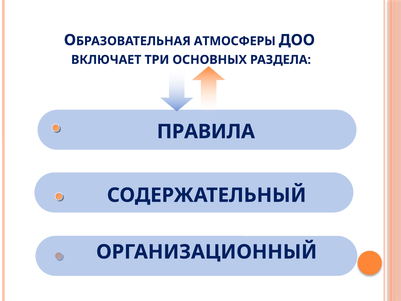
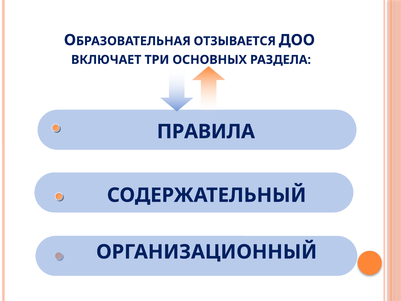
АТМОСФЕРЫ: АТМОСФЕРЫ -> ОТЗЫВАЕТСЯ (235, 41)
